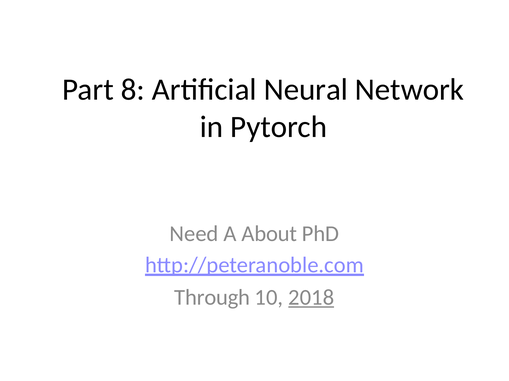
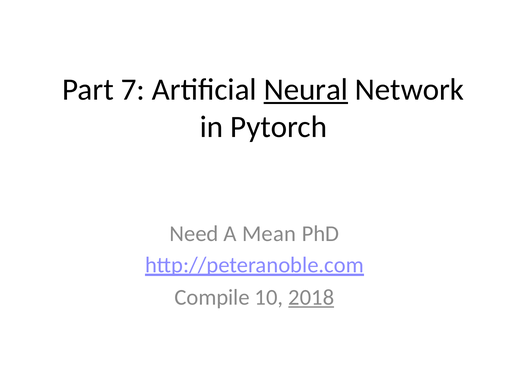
8: 8 -> 7 (133, 90)
Neural underline: none -> present (306, 90)
About: About -> Mean (269, 234)
Through: Through -> Compile (212, 298)
